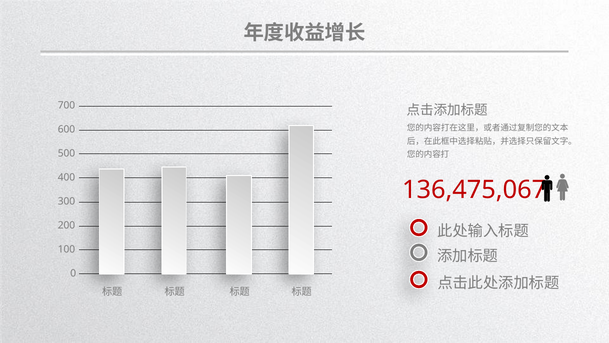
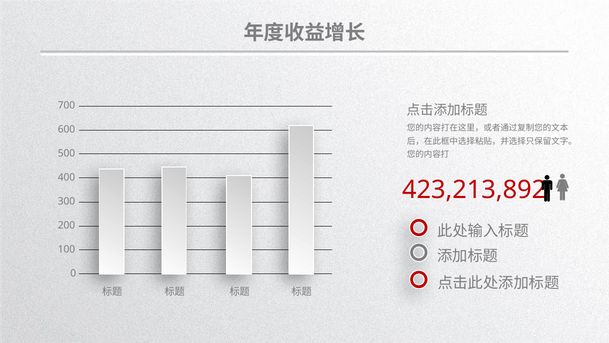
136,475,067: 136,475,067 -> 423,213,892 (474, 189)
